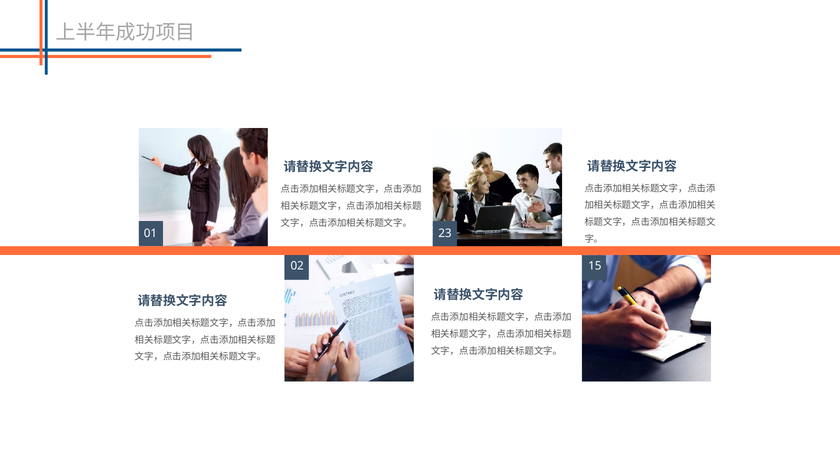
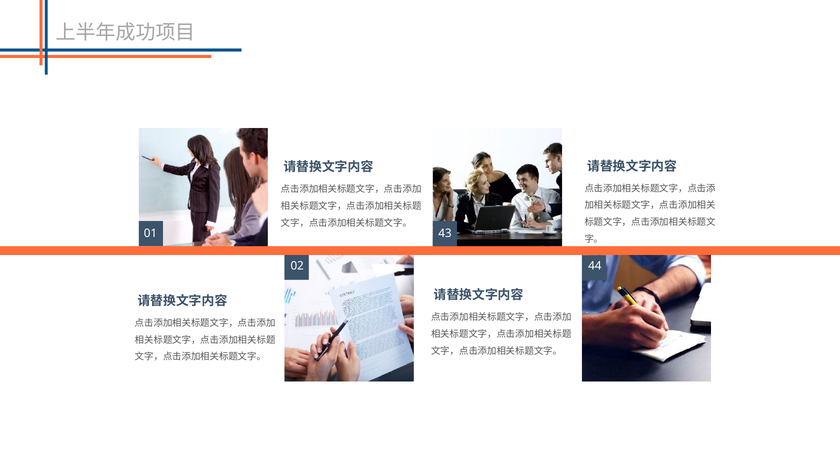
23: 23 -> 43 (445, 233)
15: 15 -> 44 (595, 266)
